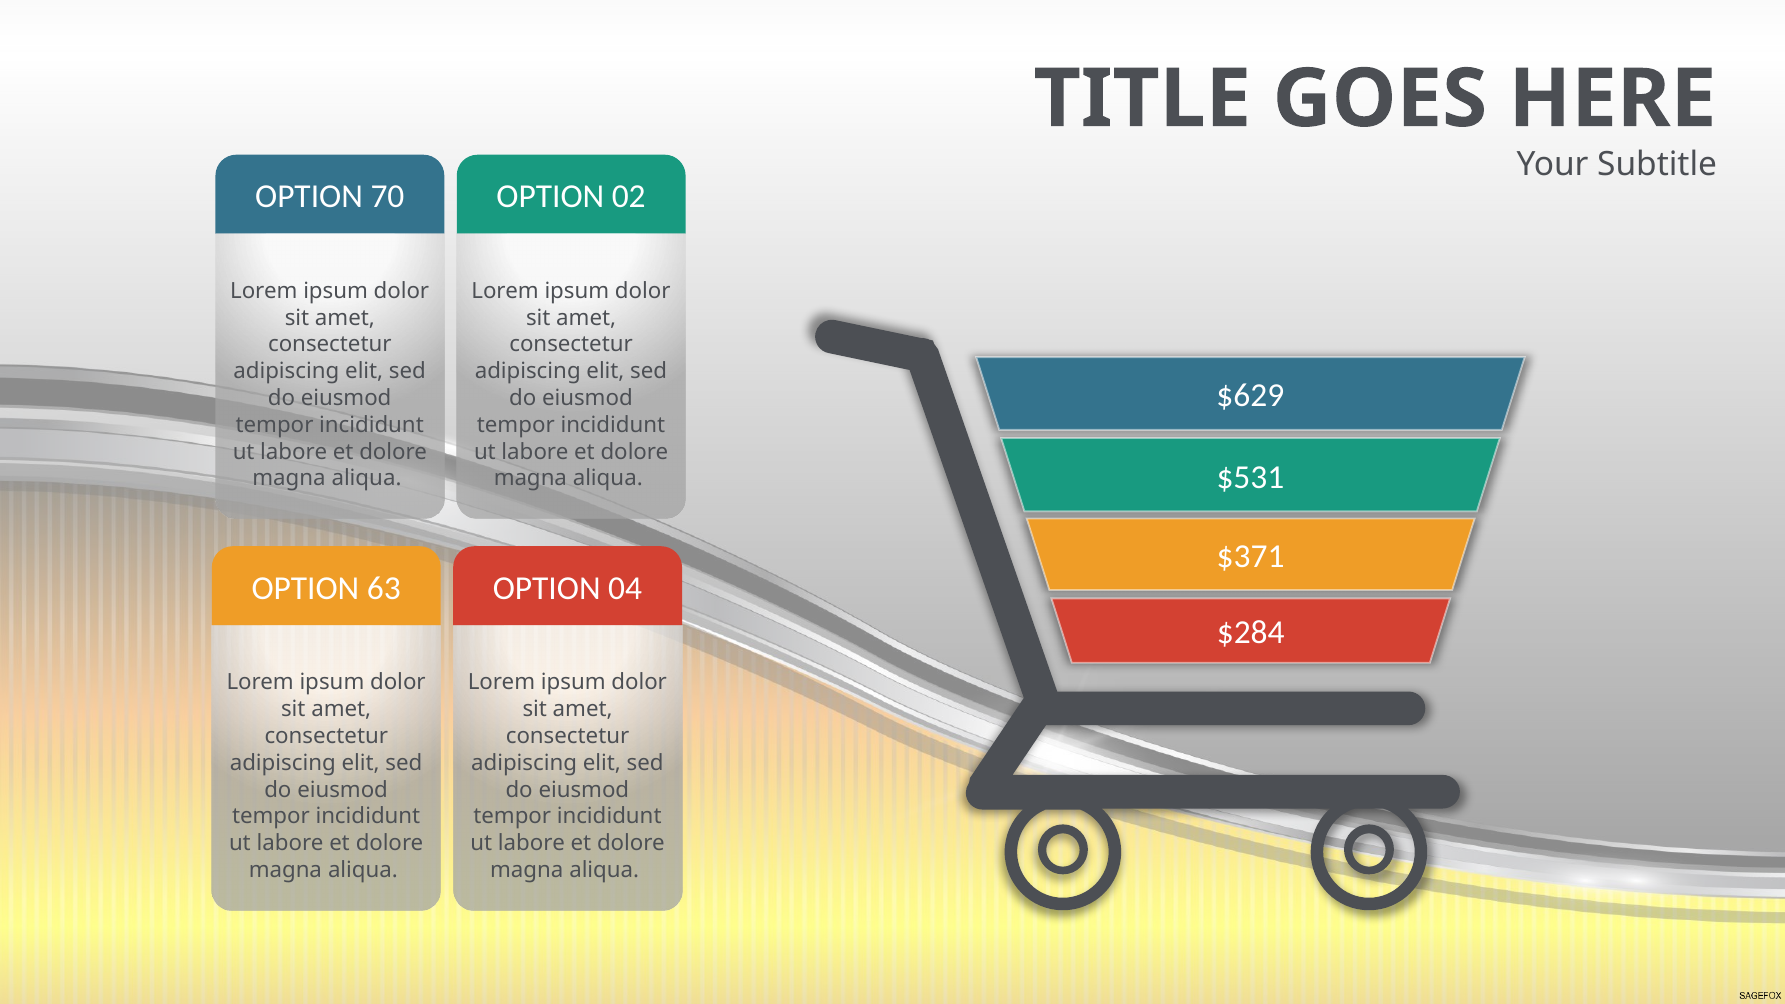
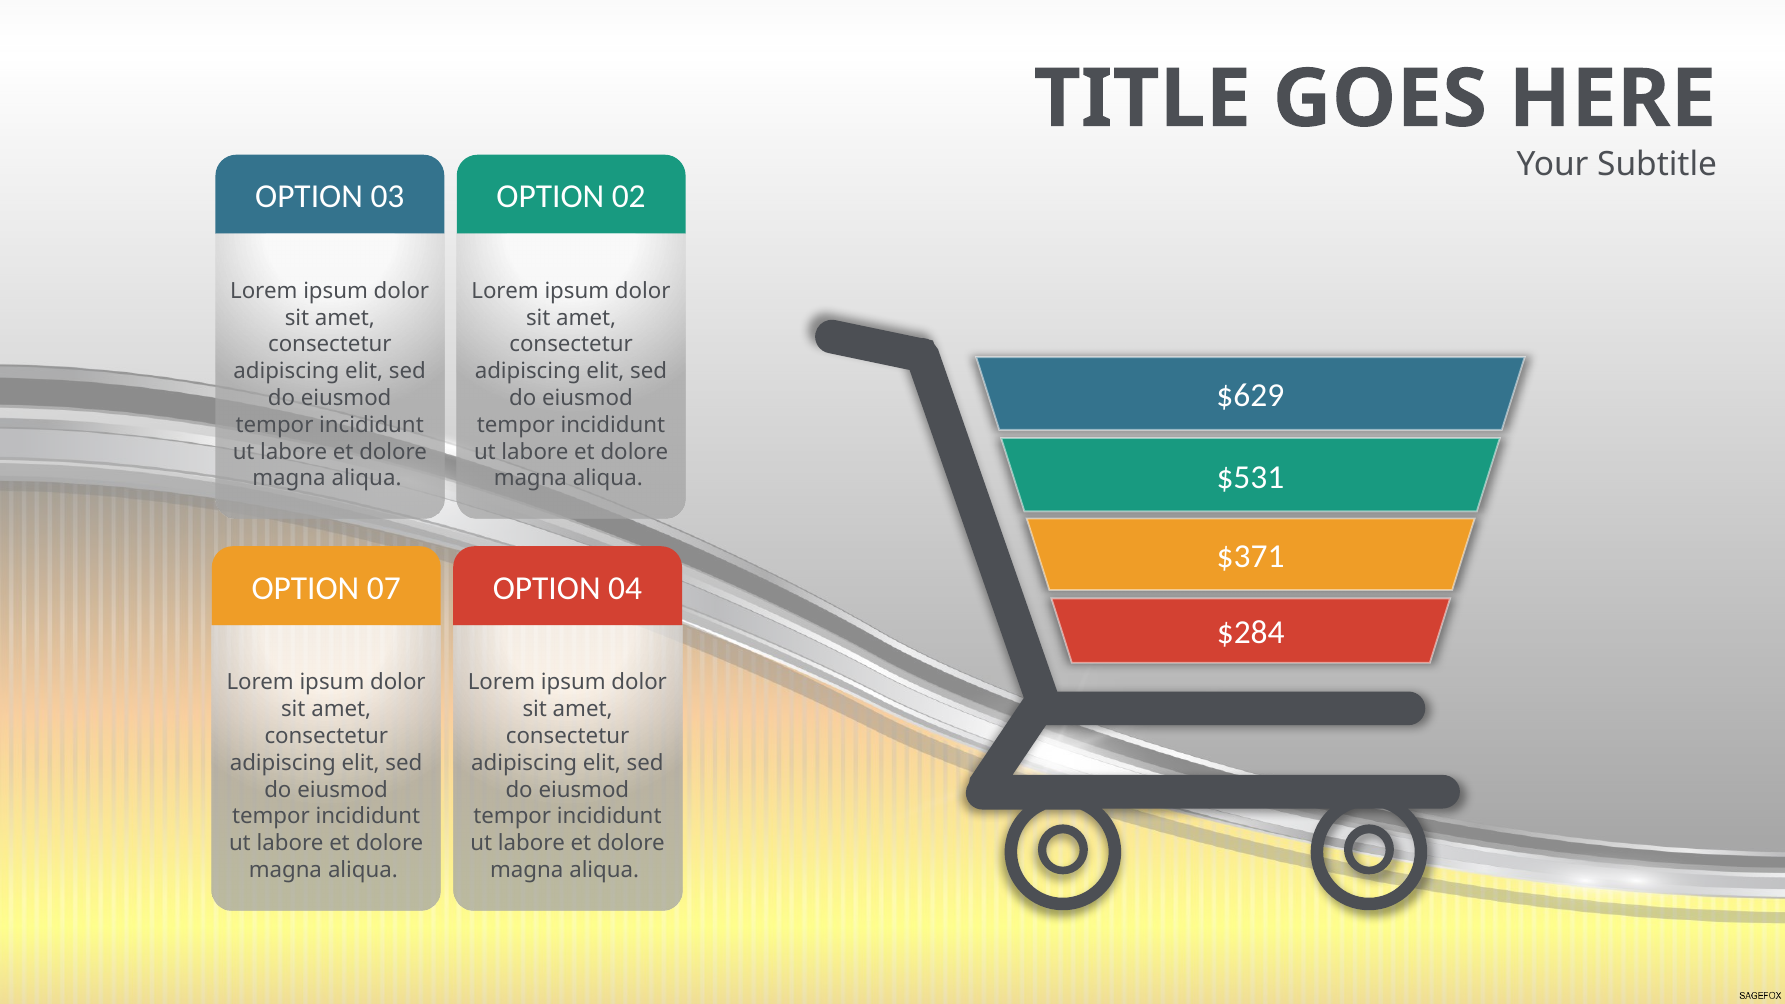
70: 70 -> 03 (387, 197)
63: 63 -> 07 (384, 588)
